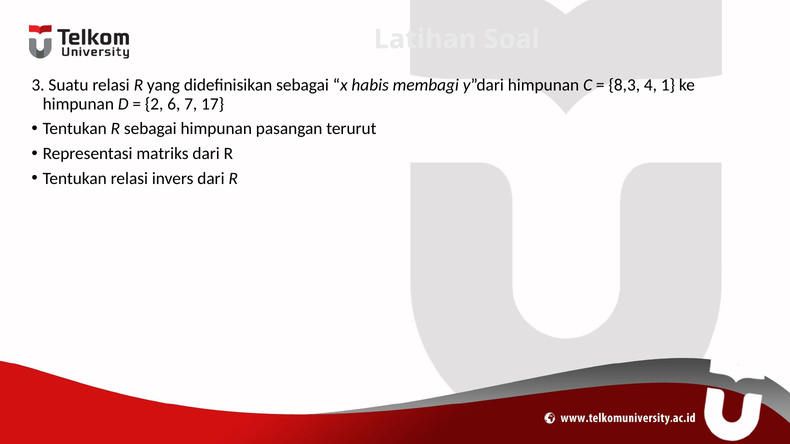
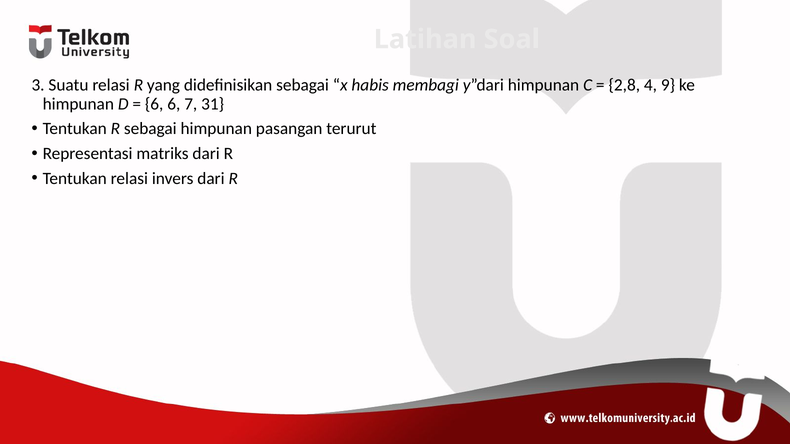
8,3: 8,3 -> 2,8 (624, 85)
1: 1 -> 9 (668, 85)
2: 2 -> 6 (154, 104)
17: 17 -> 31 (213, 104)
